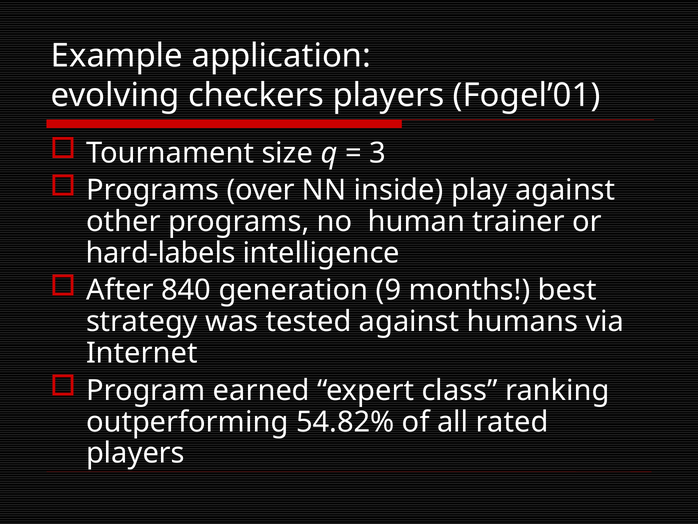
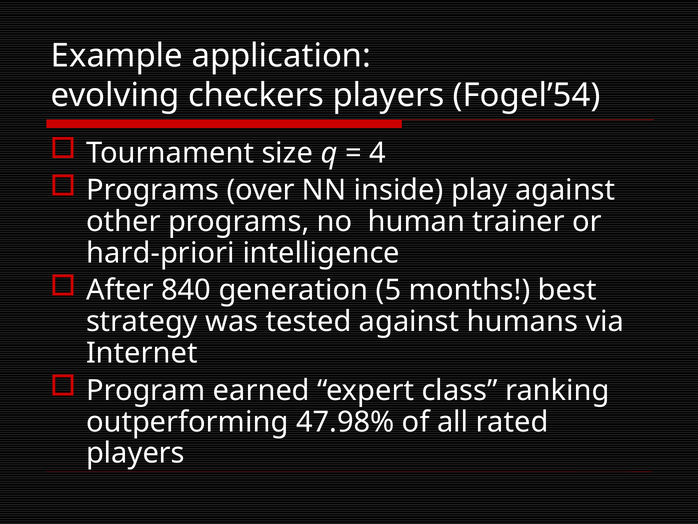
Fogel’01: Fogel’01 -> Fogel’54 (527, 95)
3: 3 -> 4 (378, 153)
hard-labels: hard-labels -> hard-priori (160, 253)
9: 9 -> 5 (389, 290)
54.82%: 54.82% -> 47.98% (345, 422)
